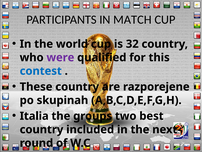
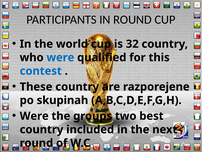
IN MATCH: MATCH -> ROUND (132, 20)
were colour: purple -> blue (60, 57)
Italia: Italia -> Were (34, 116)
